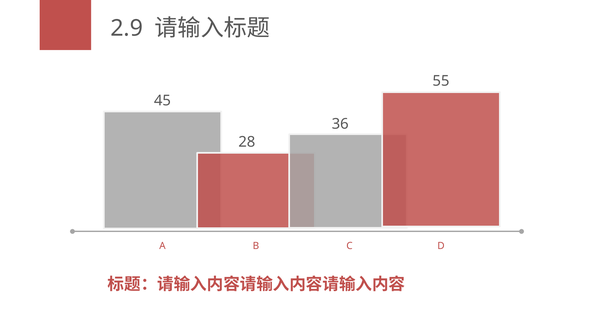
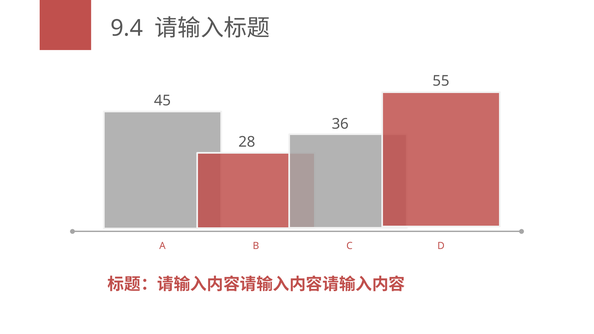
2.9: 2.9 -> 9.4 (127, 28)
